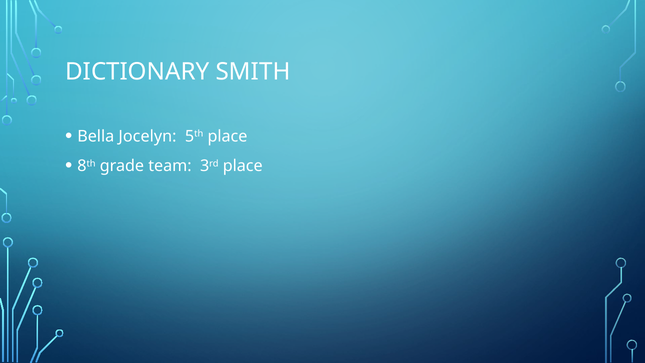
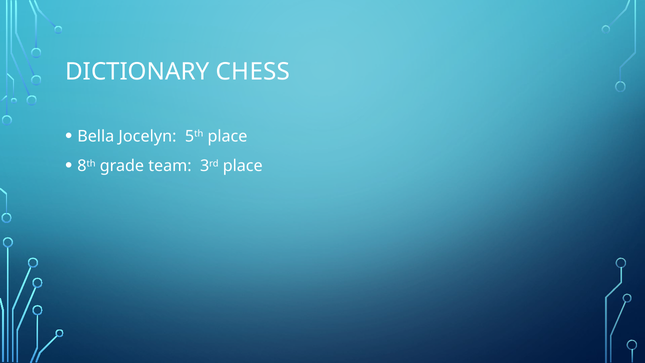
SMITH: SMITH -> CHESS (253, 72)
